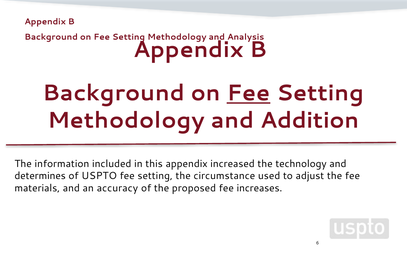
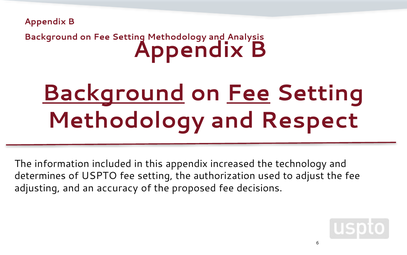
Background underline: none -> present (114, 93)
Addition: Addition -> Respect (309, 120)
circumstance: circumstance -> authorization (224, 175)
materials: materials -> adjusting (37, 188)
increases: increases -> decisions (259, 188)
